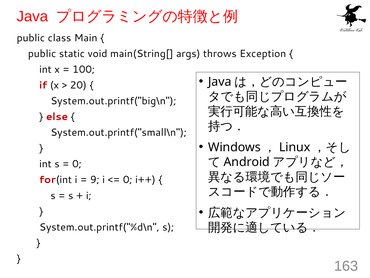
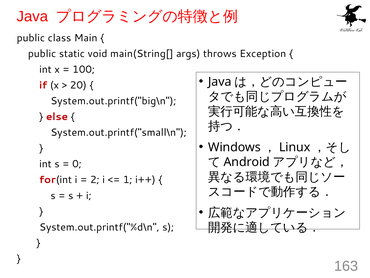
9: 9 -> 2 (95, 180)
0: 0 -> 1 (128, 180)
